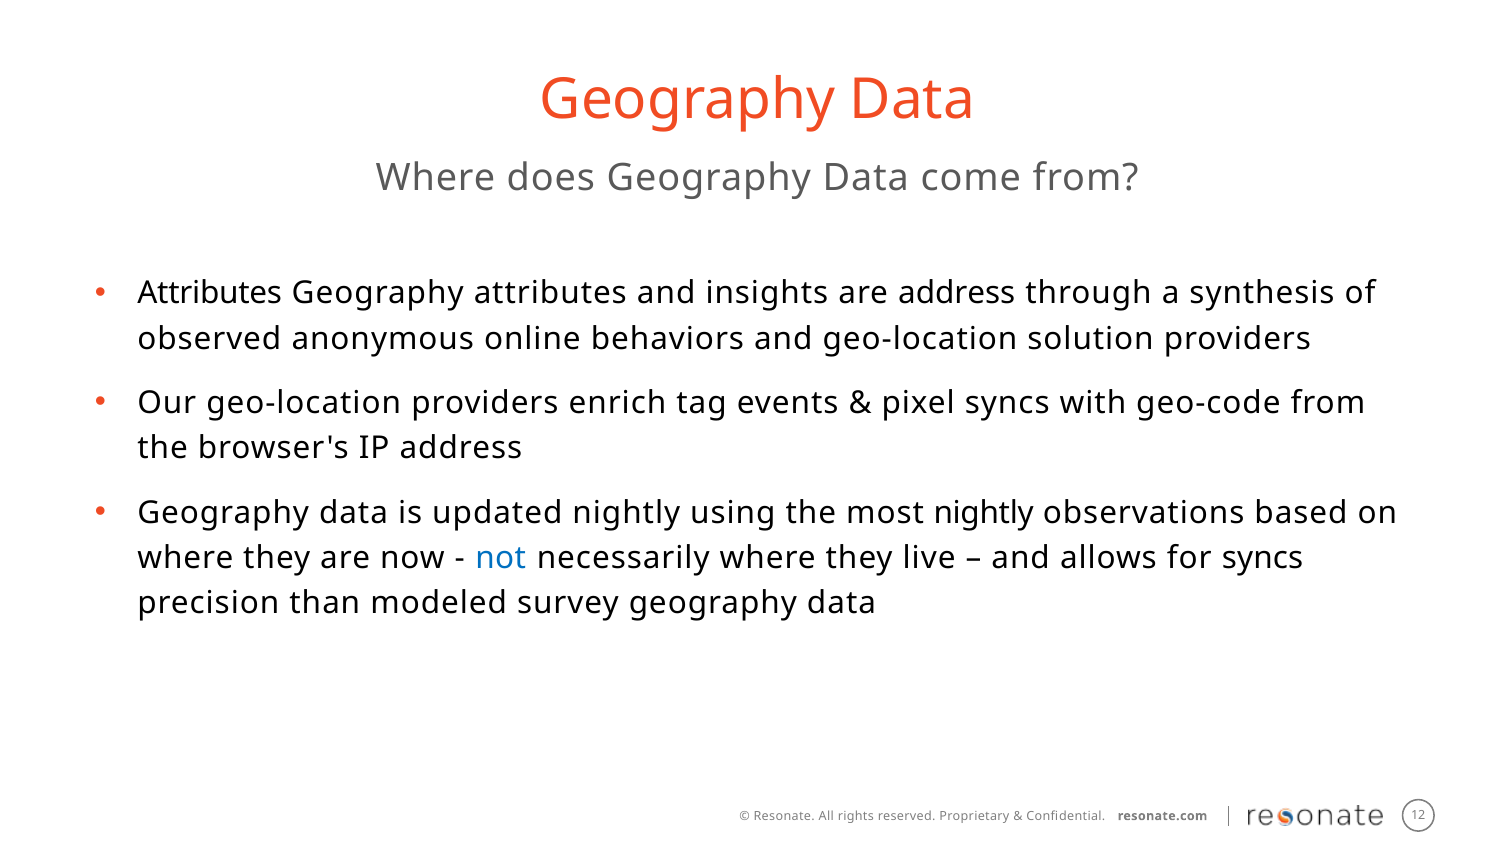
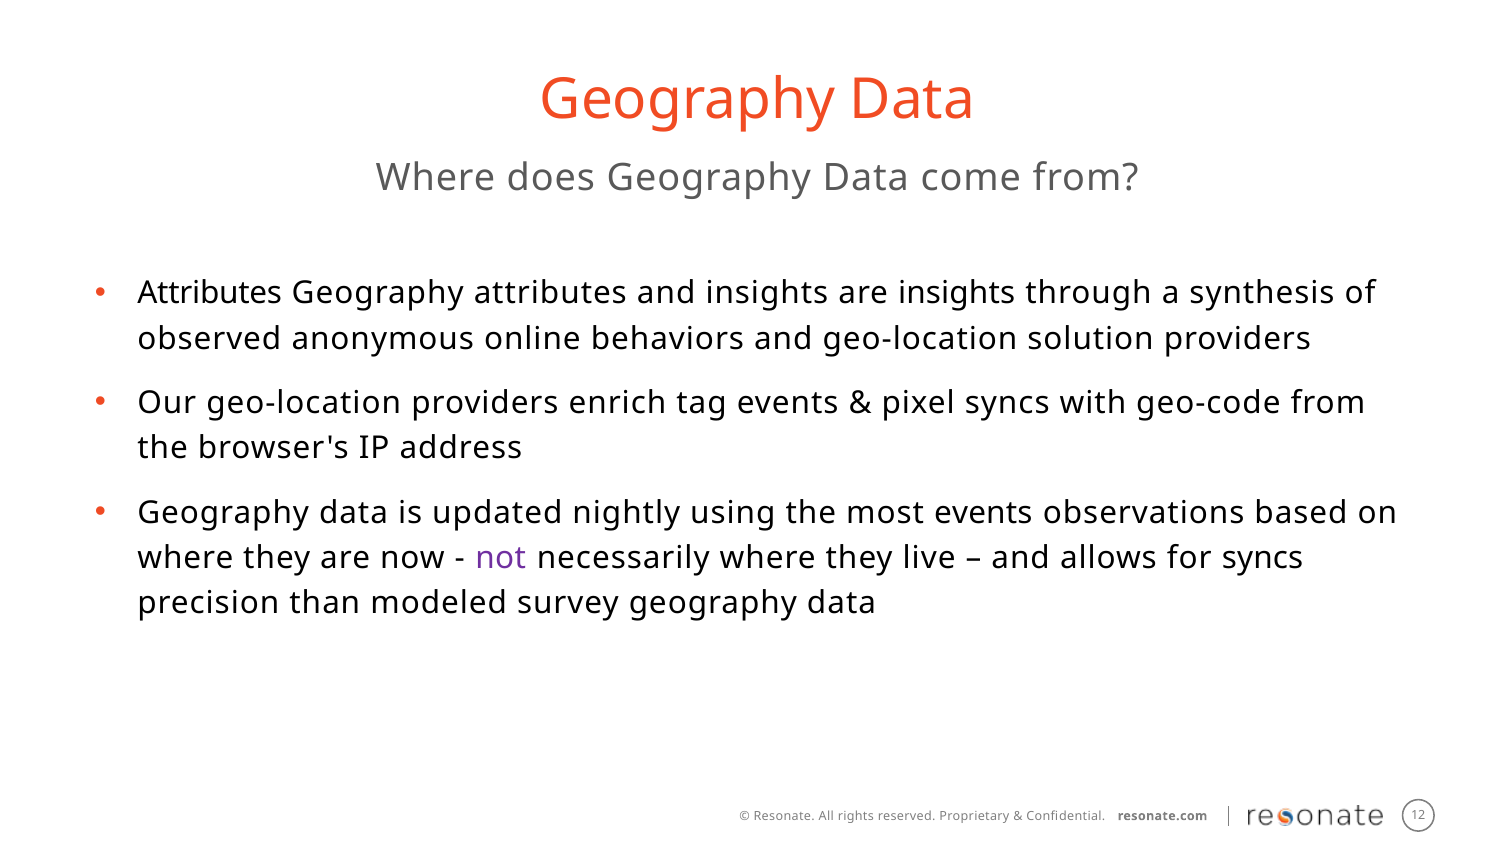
are address: address -> insights (957, 294)
most nightly: nightly -> events (983, 513)
not colour: blue -> purple (501, 559)
